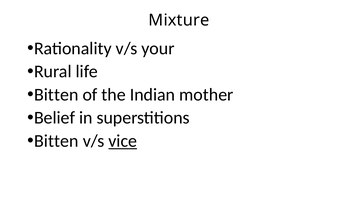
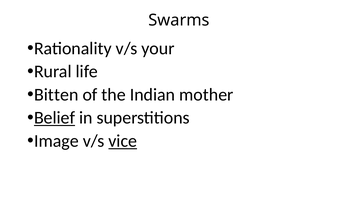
Mixture: Mixture -> Swarms (179, 20)
Belief underline: none -> present (55, 117)
Bitten: Bitten -> Image (56, 141)
